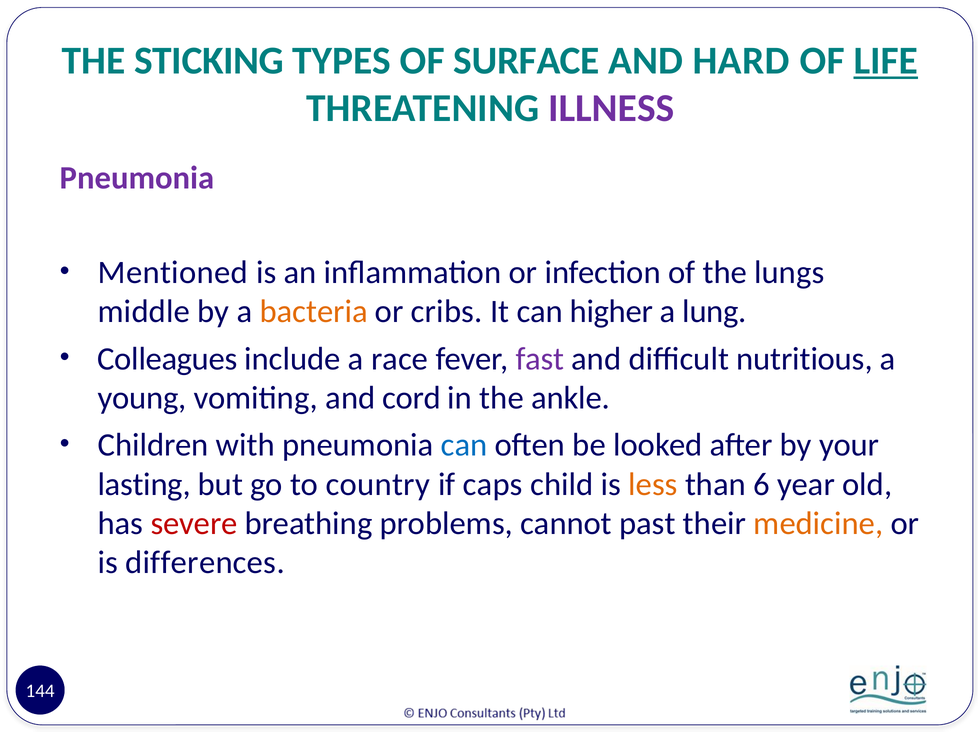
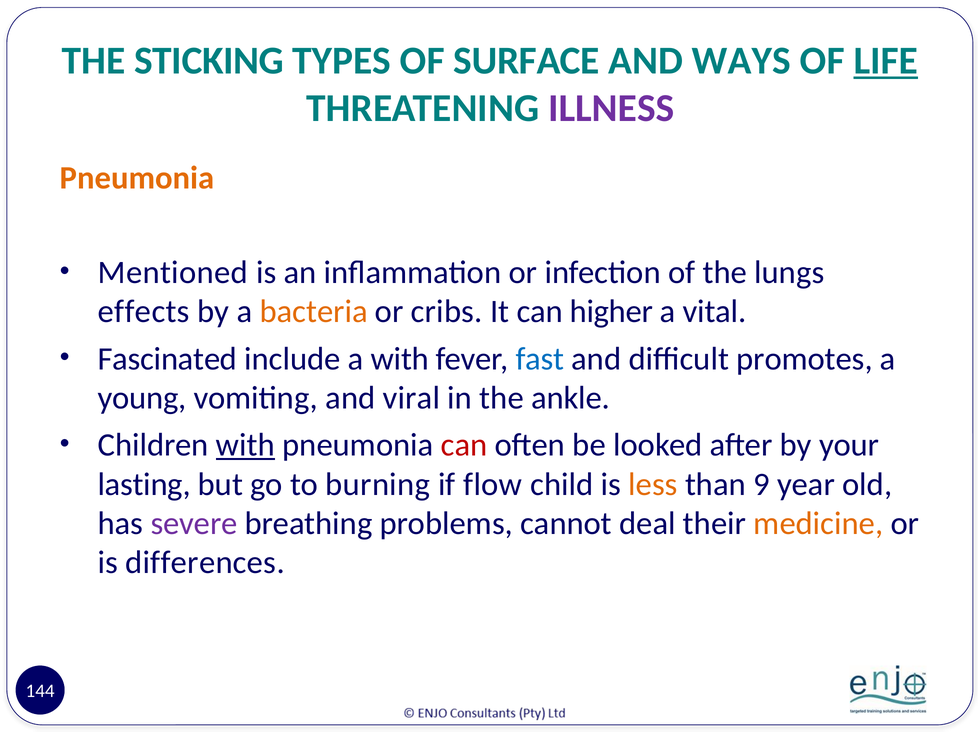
HARD: HARD -> WAYS (741, 61)
Pneumonia colour: purple -> orange (137, 178)
middle: middle -> effects (144, 312)
lung: lung -> vital (714, 312)
Colleagues: Colleagues -> Fascinated (167, 359)
a race: race -> with (400, 359)
fast colour: purple -> blue (540, 359)
nutritious: nutritious -> promotes (805, 359)
cord: cord -> viral (411, 398)
with underline: none -> present (245, 445)
can colour: blue -> red (464, 445)
country: country -> burning (378, 484)
caps: caps -> flow (493, 484)
6: 6 -> 9 (762, 484)
severe colour: red -> purple (194, 523)
past: past -> deal (647, 523)
